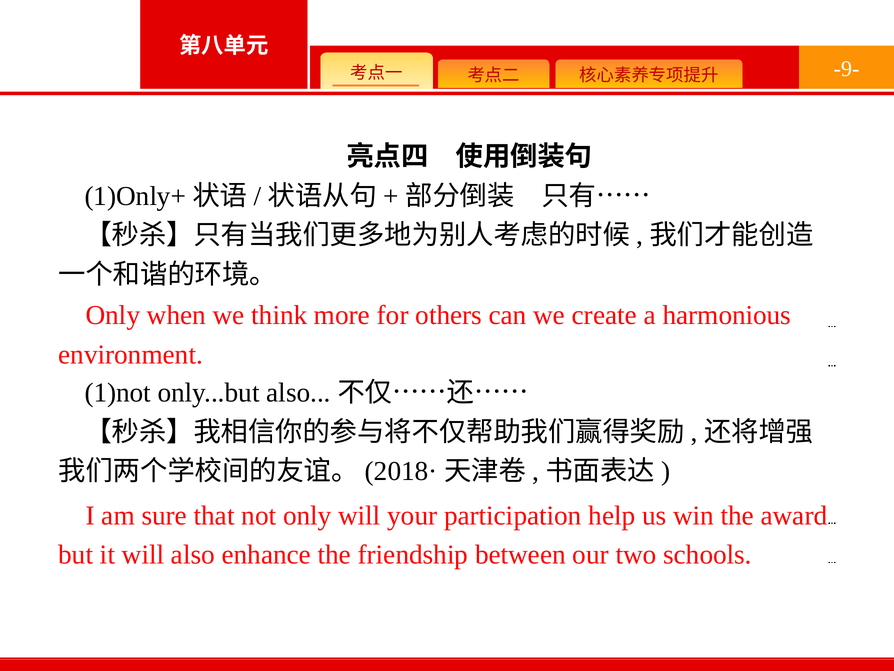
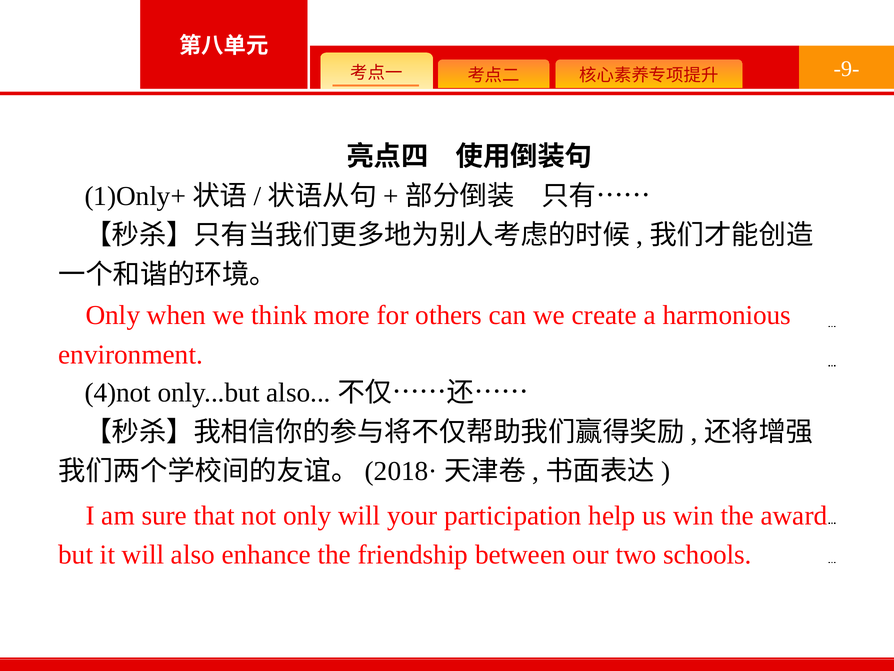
1)not: 1)not -> 4)not (118, 392)
